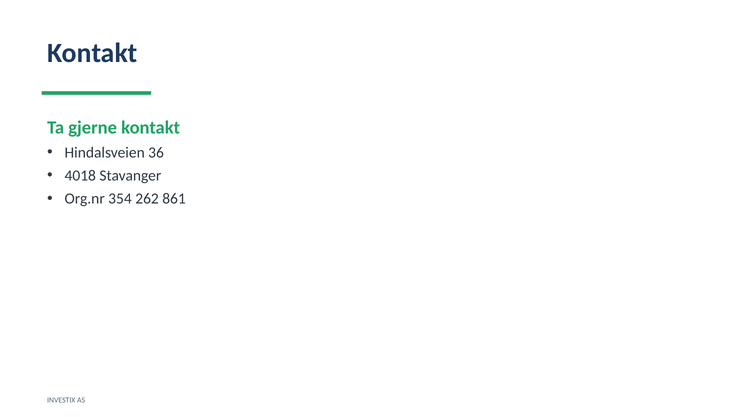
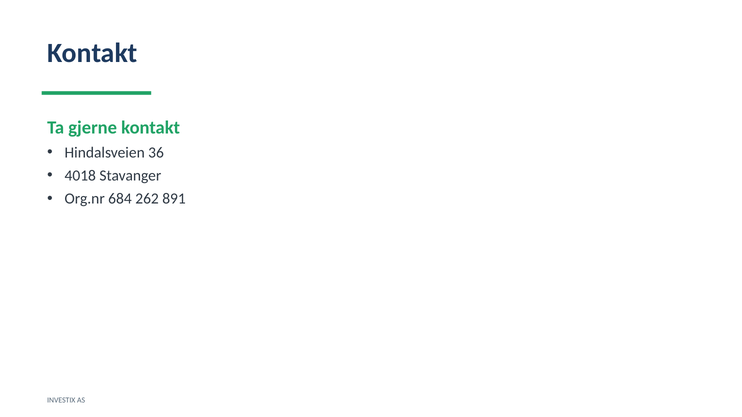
354: 354 -> 684 (120, 199)
861: 861 -> 891 (174, 199)
